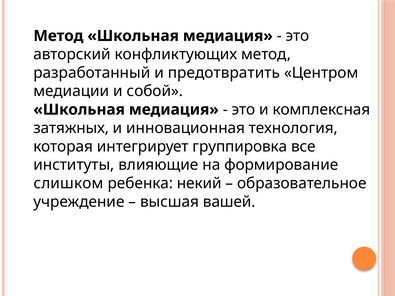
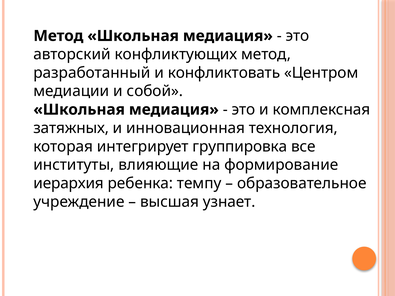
предотвратить: предотвратить -> конфликтовать (224, 73)
слишком: слишком -> иерархия (69, 183)
некий: некий -> темпу (199, 183)
вашей: вашей -> узнает (229, 202)
